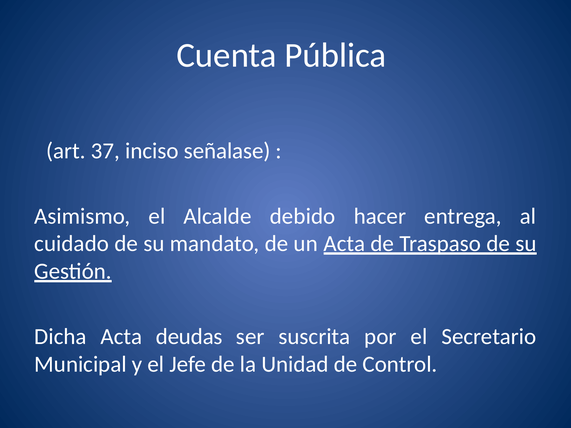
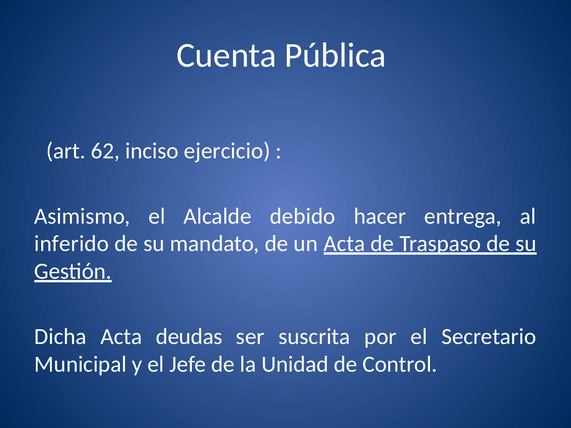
37: 37 -> 62 (105, 151)
señalase: señalase -> ejercicio (227, 151)
cuidado: cuidado -> inferido (72, 244)
